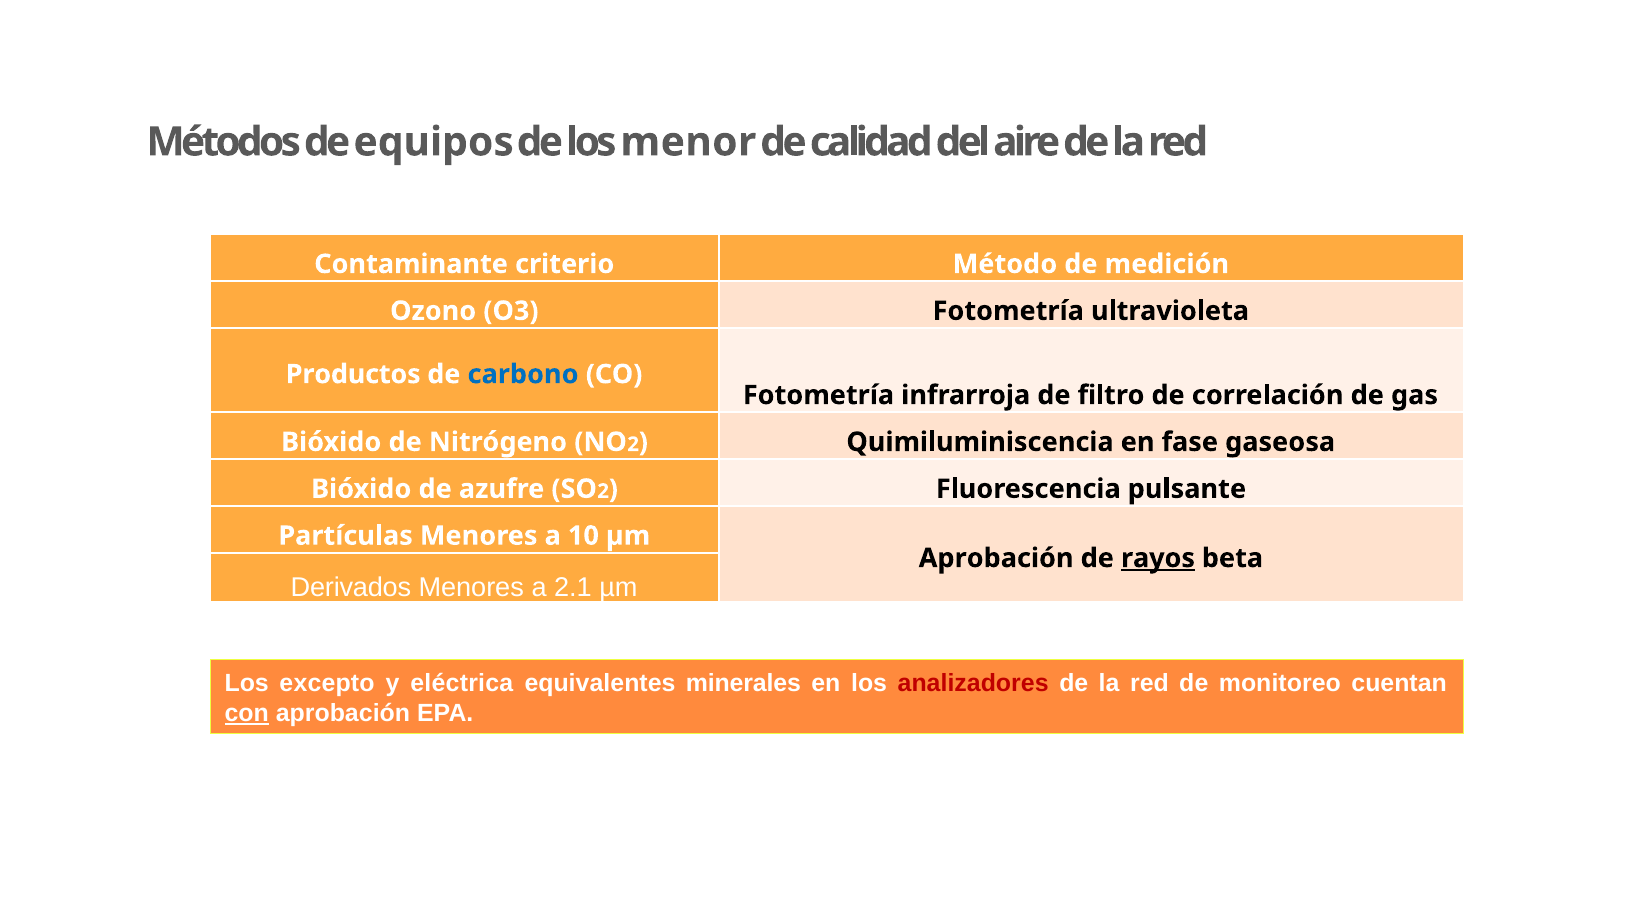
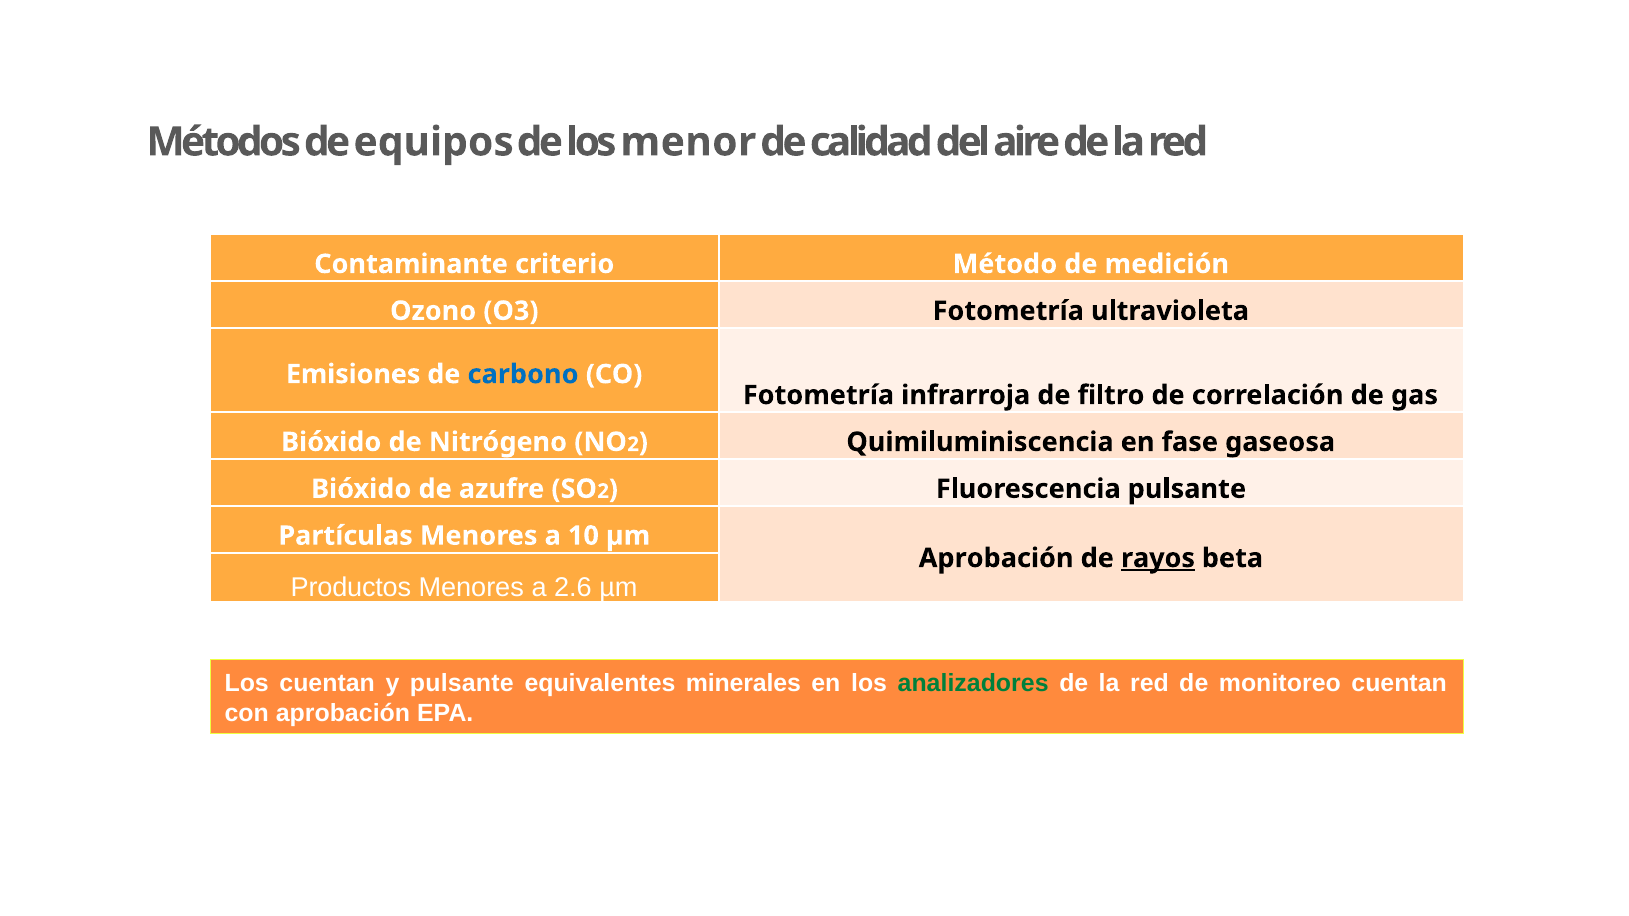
Productos: Productos -> Emisiones (353, 374)
Derivados: Derivados -> Productos (351, 587)
2.1: 2.1 -> 2.6 (573, 587)
Los excepto: excepto -> cuentan (327, 684)
y eléctrica: eléctrica -> pulsante (462, 684)
analizadores colour: red -> green (973, 684)
con underline: present -> none (247, 714)
